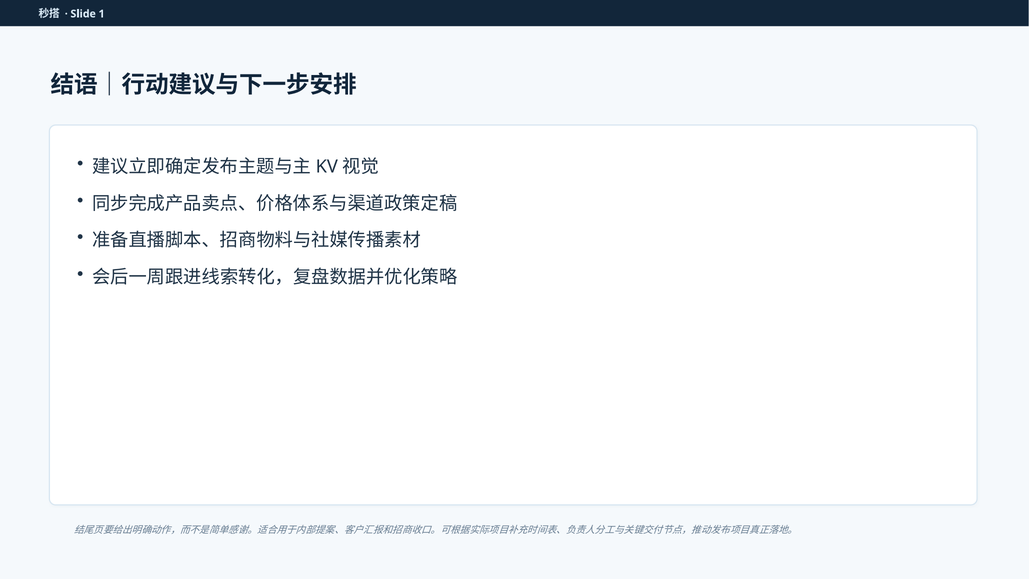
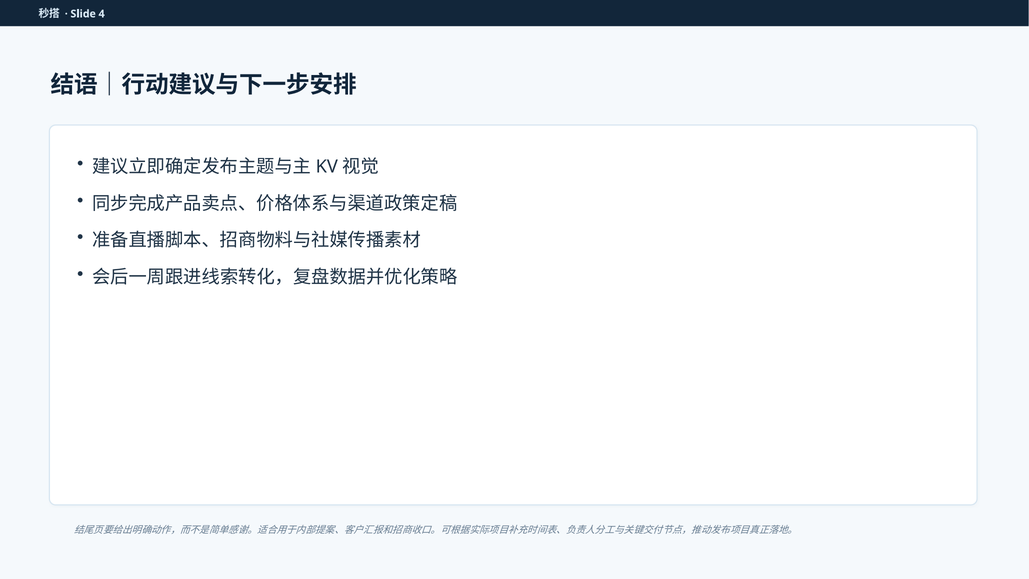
1: 1 -> 4 (102, 14)
